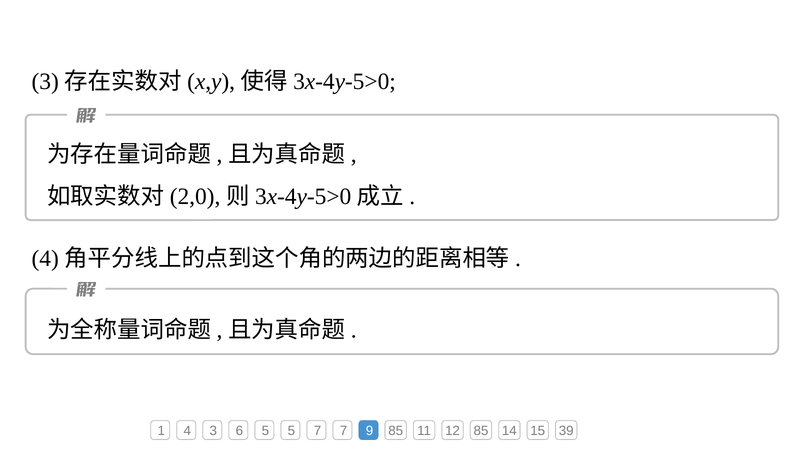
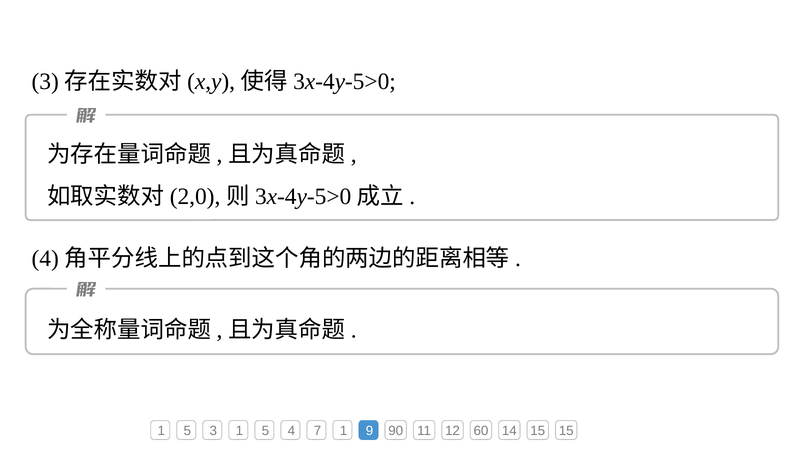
4: 4 -> 5 (187, 431)
3 6: 6 -> 1 (239, 431)
5 5: 5 -> 4 (291, 431)
7 7: 7 -> 1 (344, 431)
9 85: 85 -> 90 (396, 431)
12 85: 85 -> 60 (481, 431)
15 39: 39 -> 15 (566, 431)
